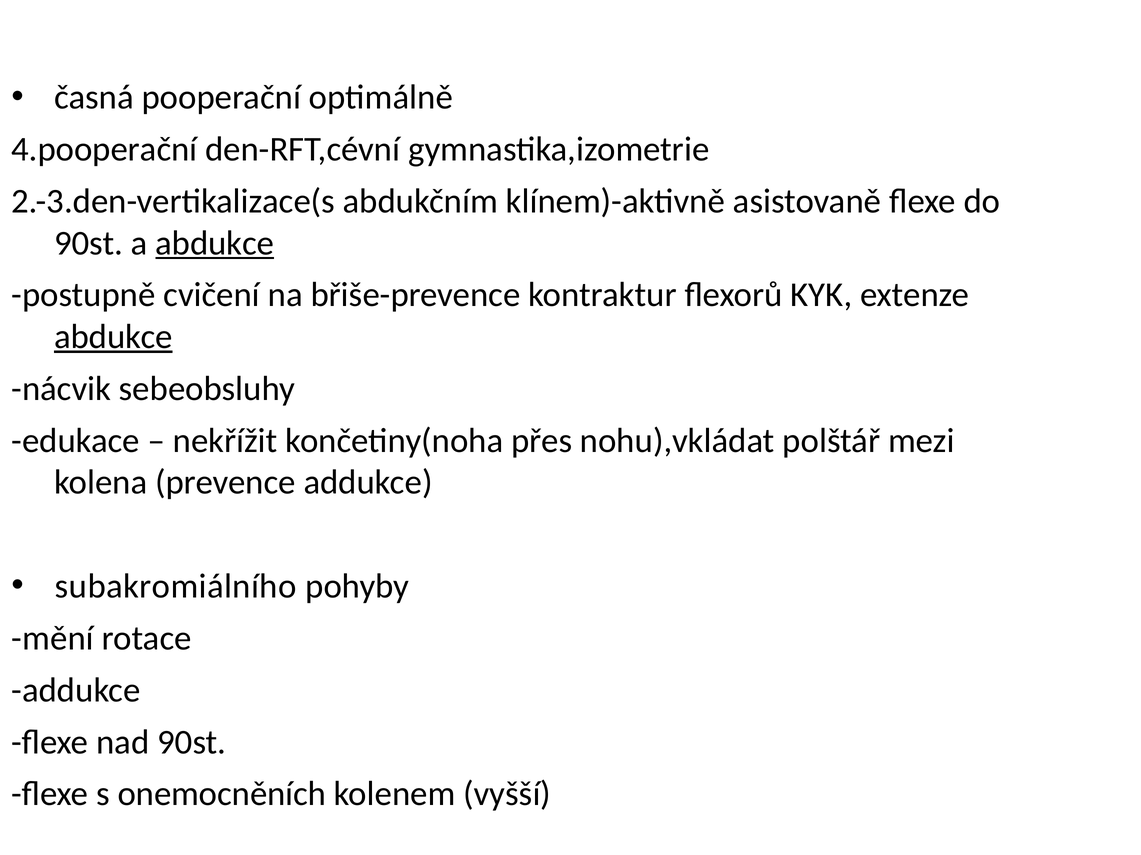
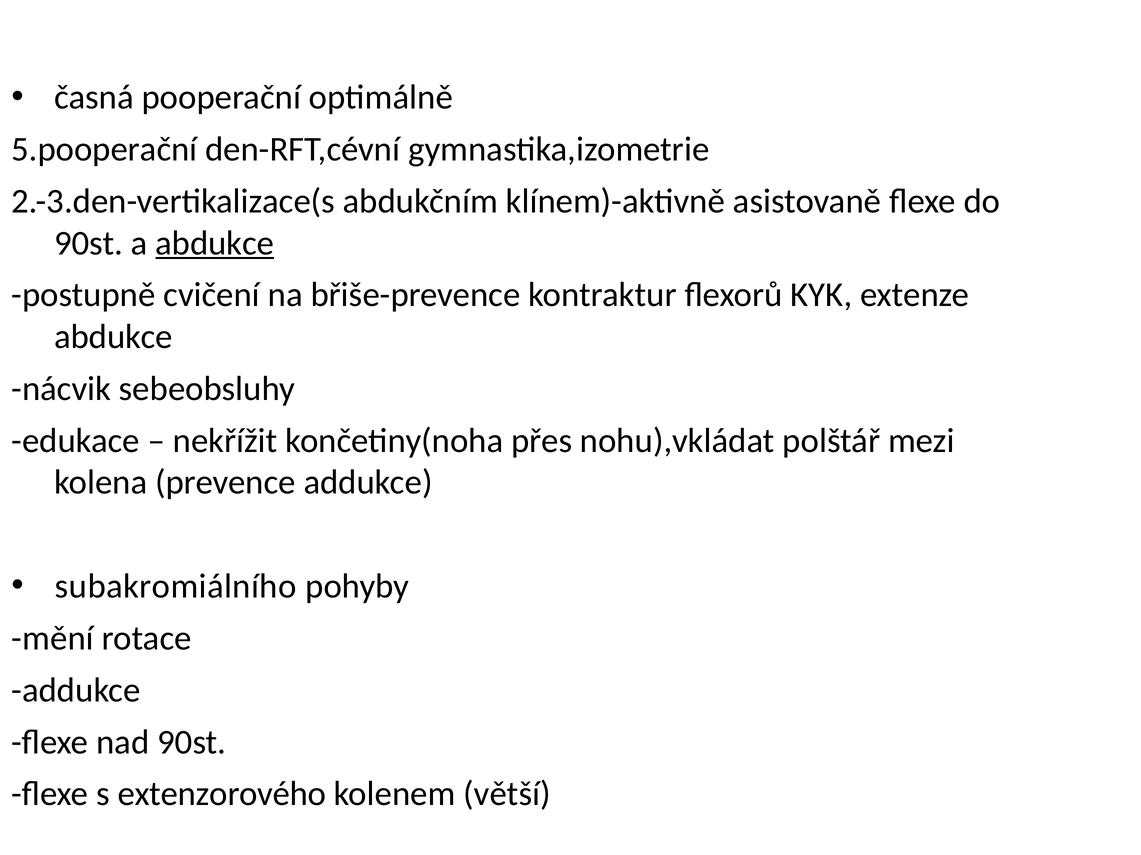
4.pooperační: 4.pooperační -> 5.pooperační (104, 149)
abdukce underline: present -> none (113, 337)
onemocněních: onemocněních -> extenzorového (222, 795)
vyšší: vyšší -> větší (507, 795)
